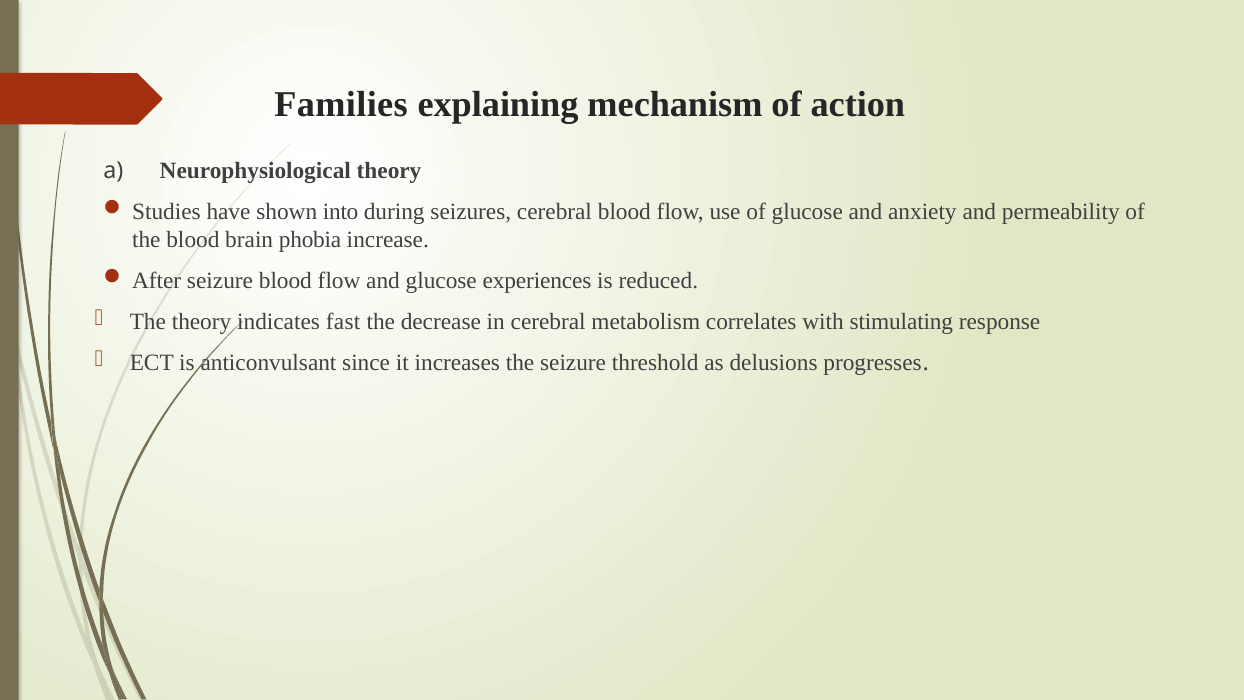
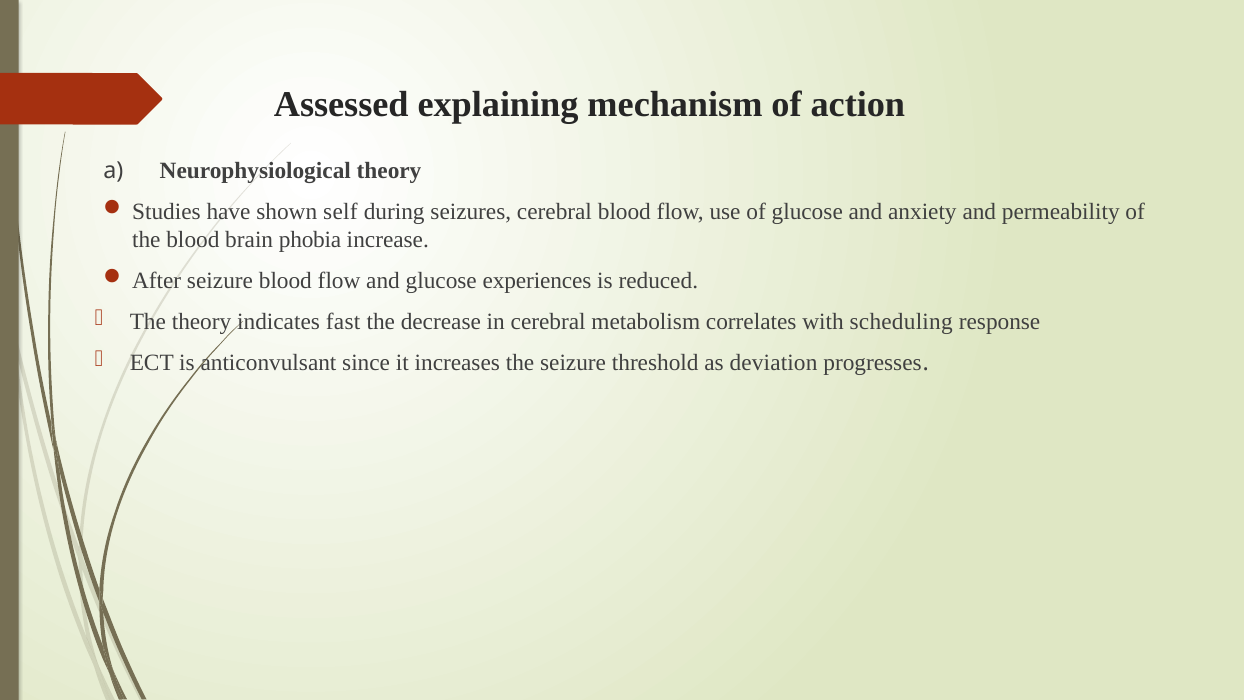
Families: Families -> Assessed (341, 104)
into: into -> self (340, 212)
stimulating: stimulating -> scheduling (901, 322)
delusions: delusions -> deviation (774, 363)
